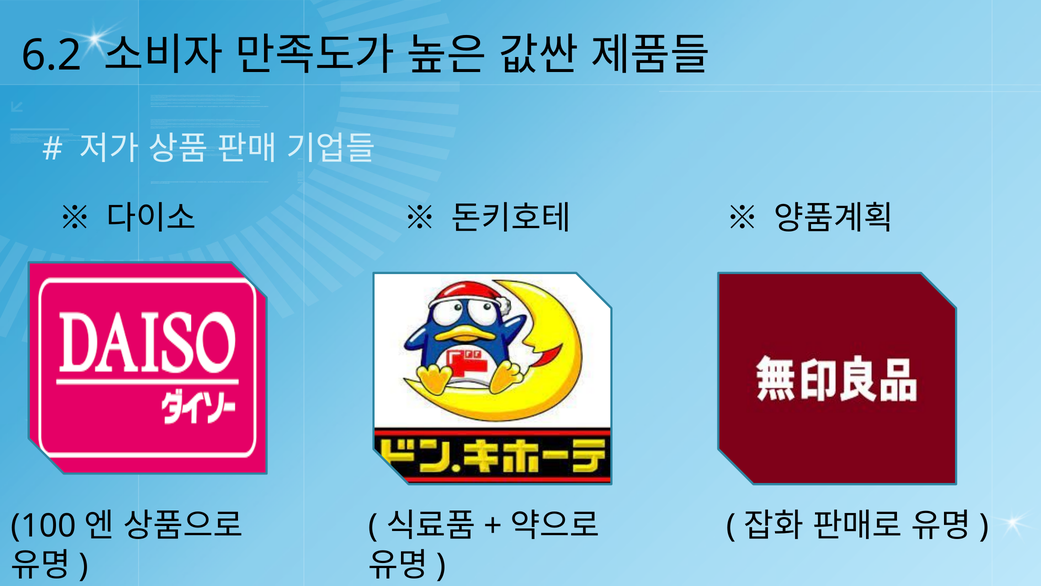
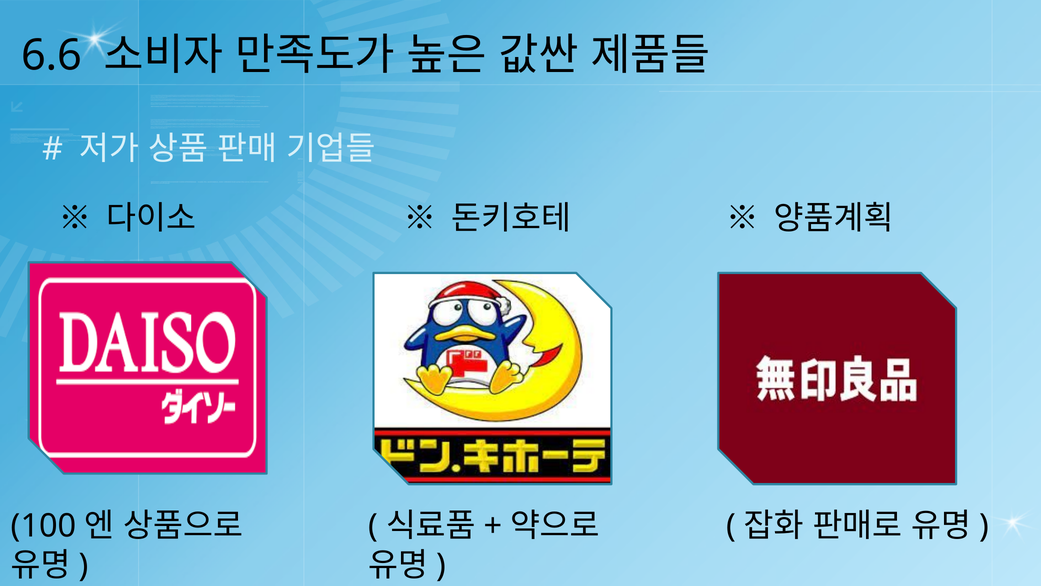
6.2: 6.2 -> 6.6 (52, 55)
